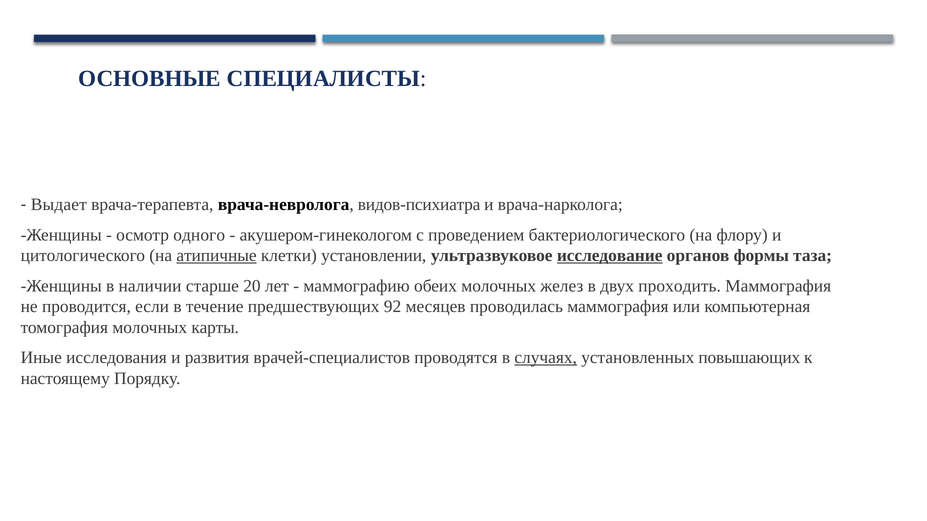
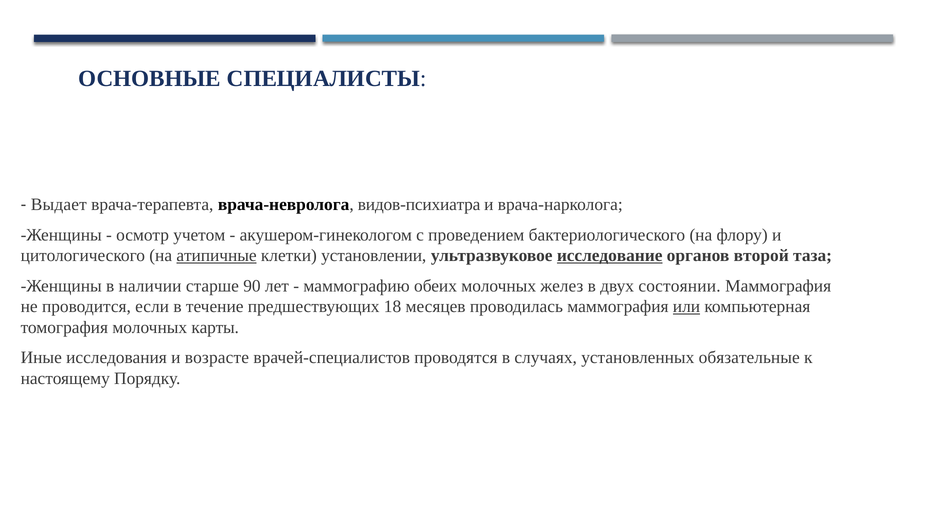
одного: одного -> учетом (199, 235)
формы: формы -> второй (761, 256)
20: 20 -> 90 (252, 286)
проходить: проходить -> состоянии (680, 286)
92: 92 -> 18 (393, 307)
или underline: none -> present (686, 307)
развития: развития -> возрасте (217, 358)
случаях underline: present -> none (546, 358)
повышающих: повышающих -> обязательные (749, 358)
